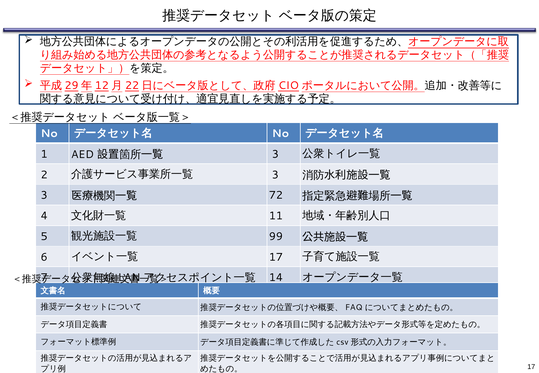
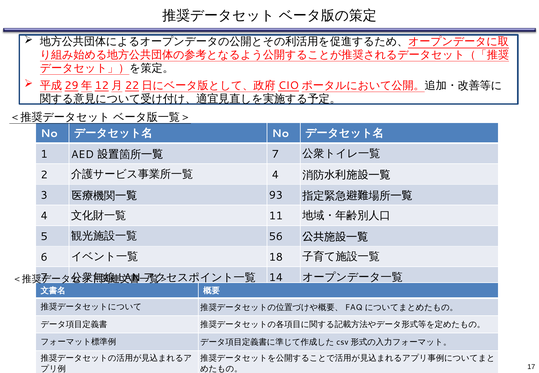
3: 3 -> 7 (275, 154)
3: 3 -> 4 (275, 175)
72: 72 -> 93 (276, 195)
99: 99 -> 56 (276, 237)
17: 17 -> 18 (276, 257)
